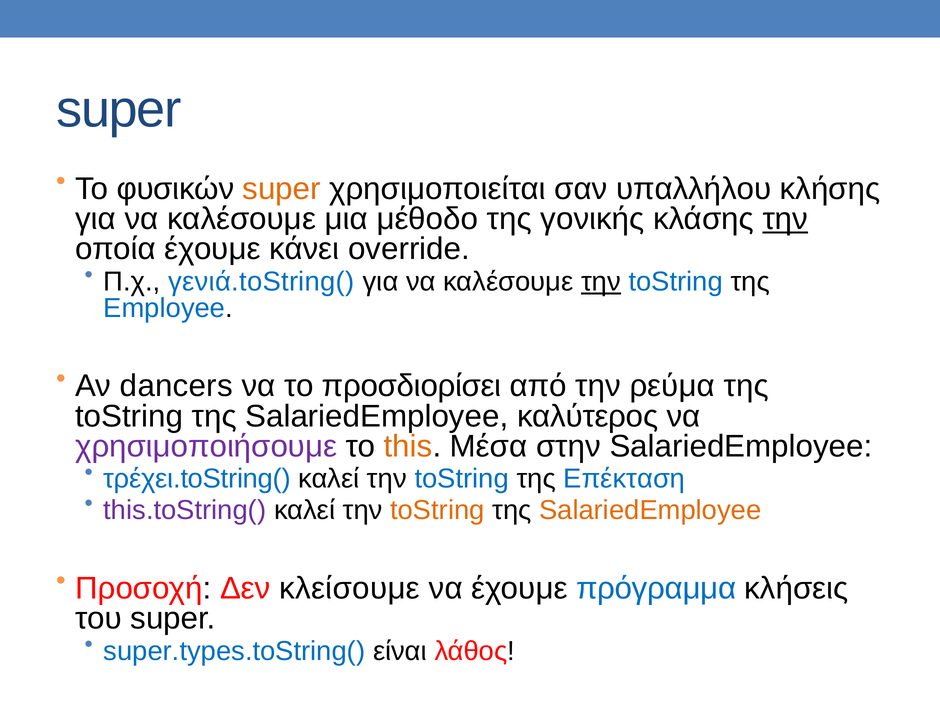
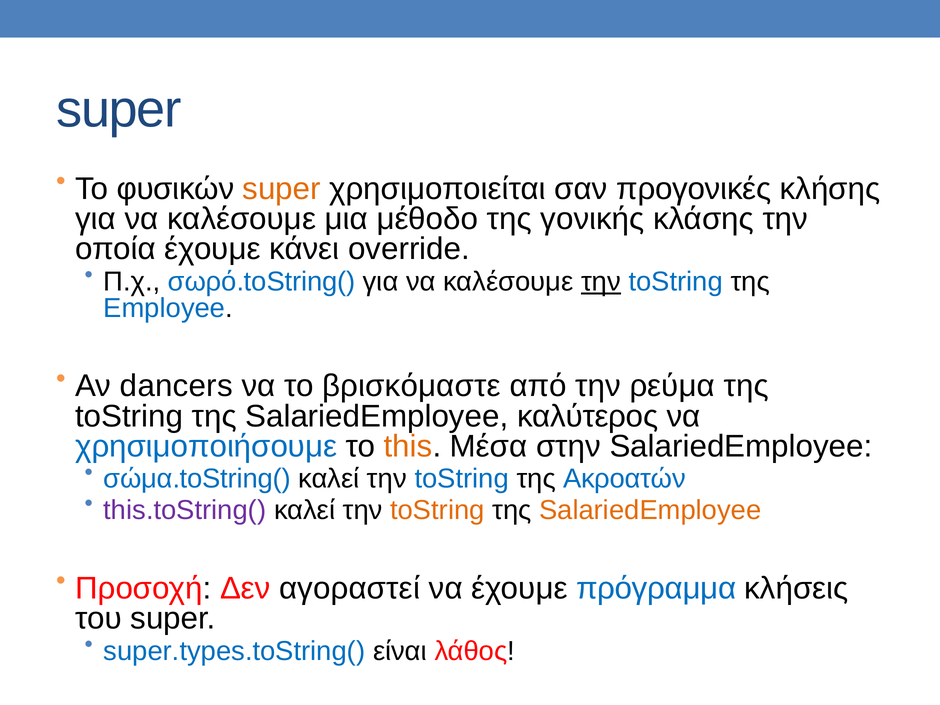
υπαλλήλου: υπαλλήλου -> προγονικές (694, 189)
την underline: present -> none (785, 219)
γενιά.toString(: γενιά.toString( -> σωρό.toString( (262, 282)
προσδιορίσει: προσδιορίσει -> βρισκόμαστε (411, 386)
χρησιμοποιήσουμε colour: purple -> blue (206, 446)
τρέχει.toString(: τρέχει.toString( -> σώμα.toString( (197, 479)
Επέκταση: Επέκταση -> Ακροατών (624, 479)
κλείσουμε: κλείσουμε -> αγοραστεί (350, 588)
